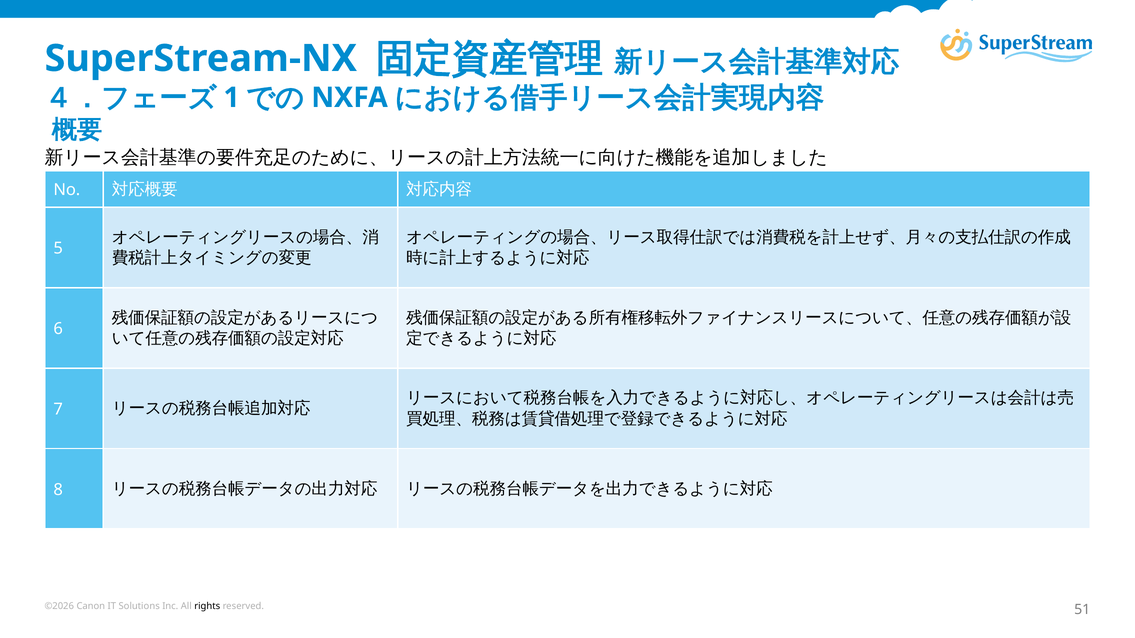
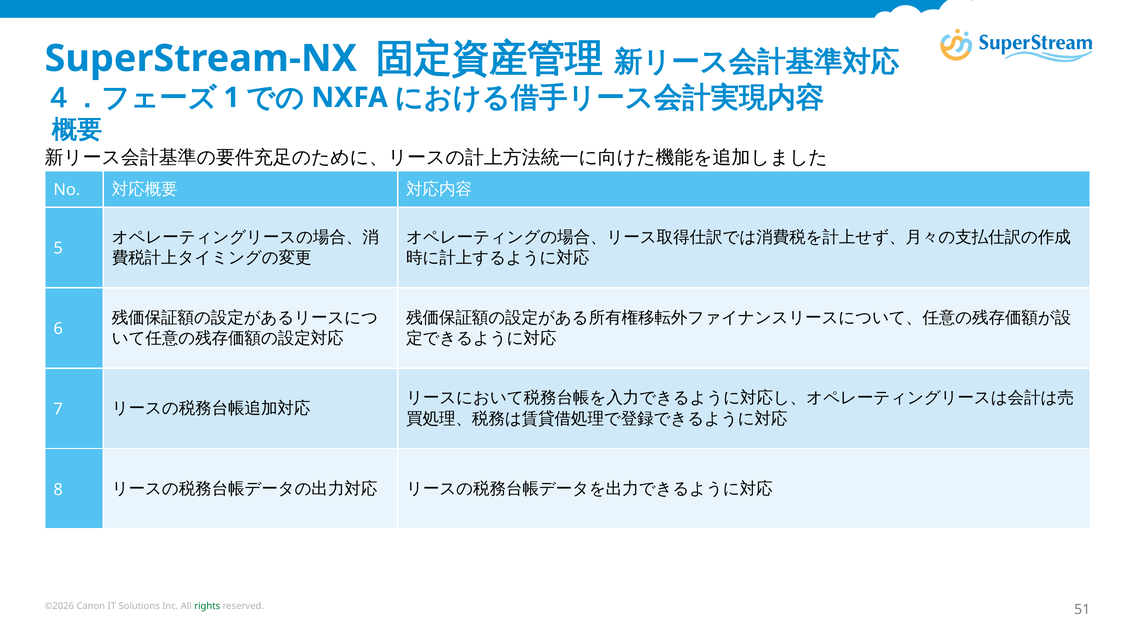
rights colour: black -> green (207, 606)
